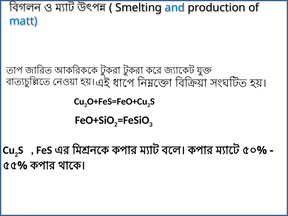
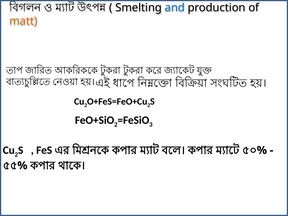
matt colour: blue -> orange (23, 21)
